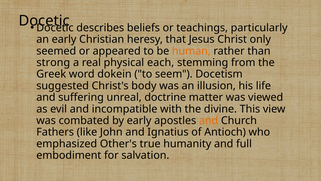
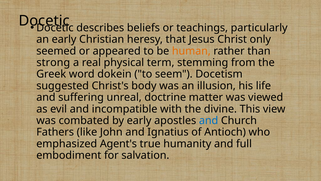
each: each -> term (161, 62)
and colour: orange -> blue (209, 120)
Other's: Other's -> Agent's (118, 143)
